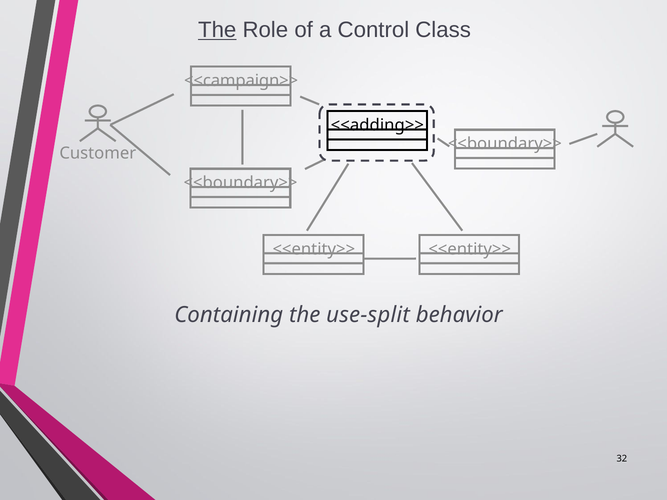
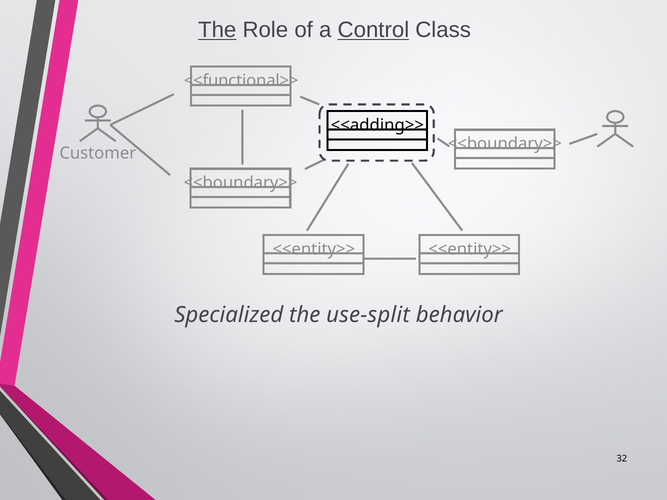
Control underline: none -> present (373, 30)
<<campaign>>: <<campaign>> -> <<functional>> (241, 81)
Containing: Containing -> Specialized (229, 315)
